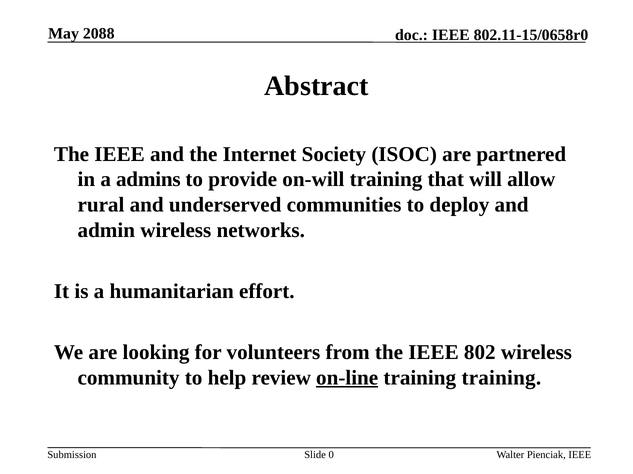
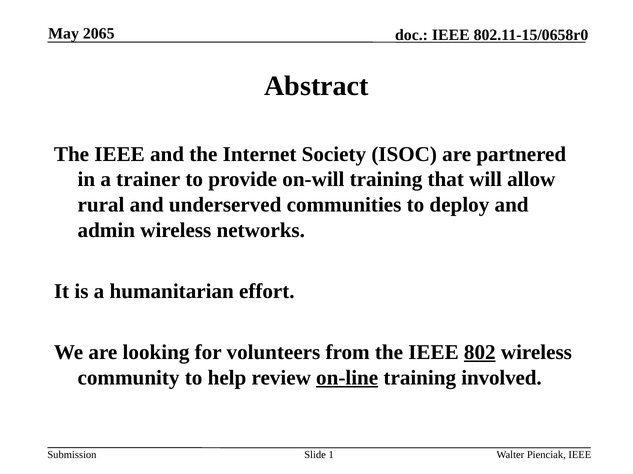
2088: 2088 -> 2065 (99, 34)
admins: admins -> trainer (148, 180)
802 underline: none -> present (480, 353)
training training: training -> involved (502, 378)
0: 0 -> 1 (331, 455)
